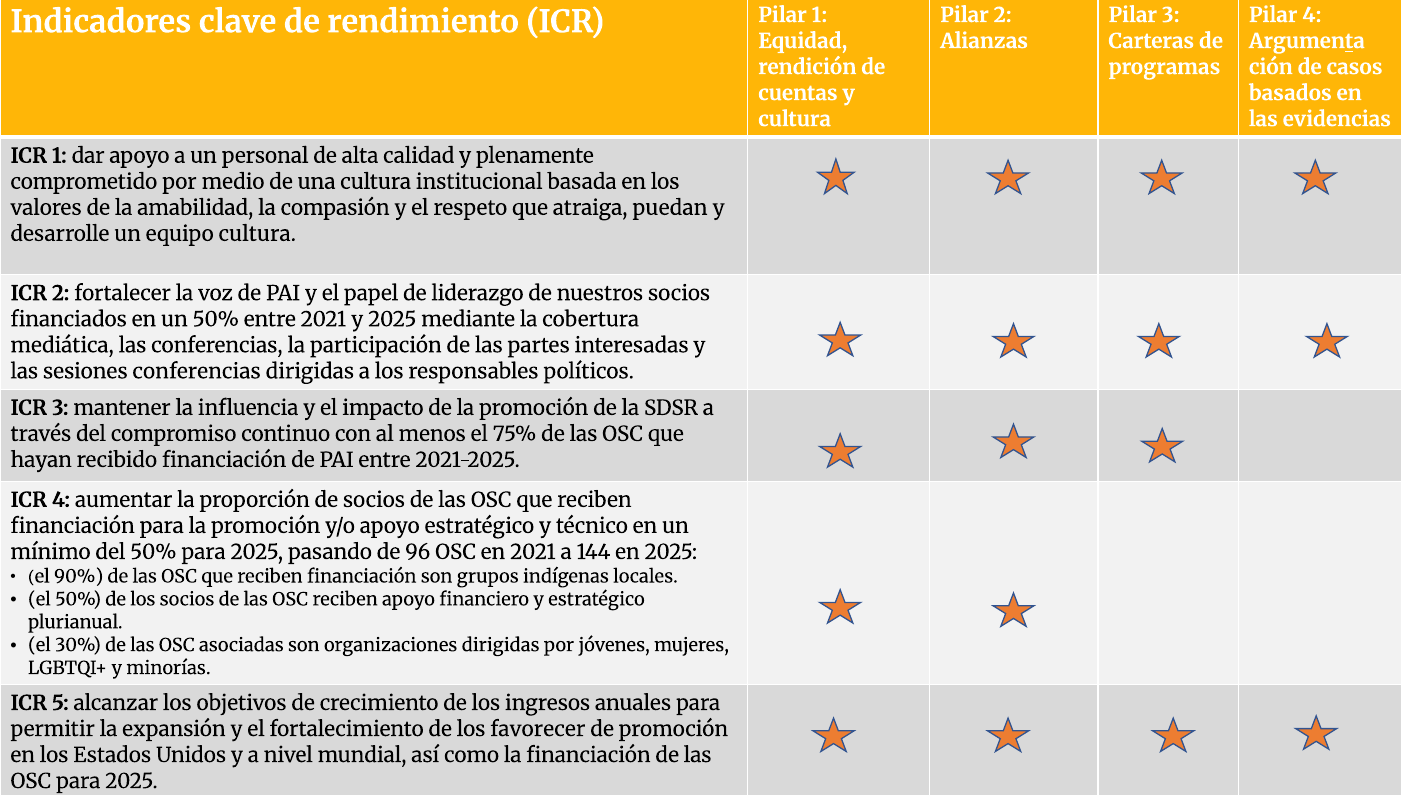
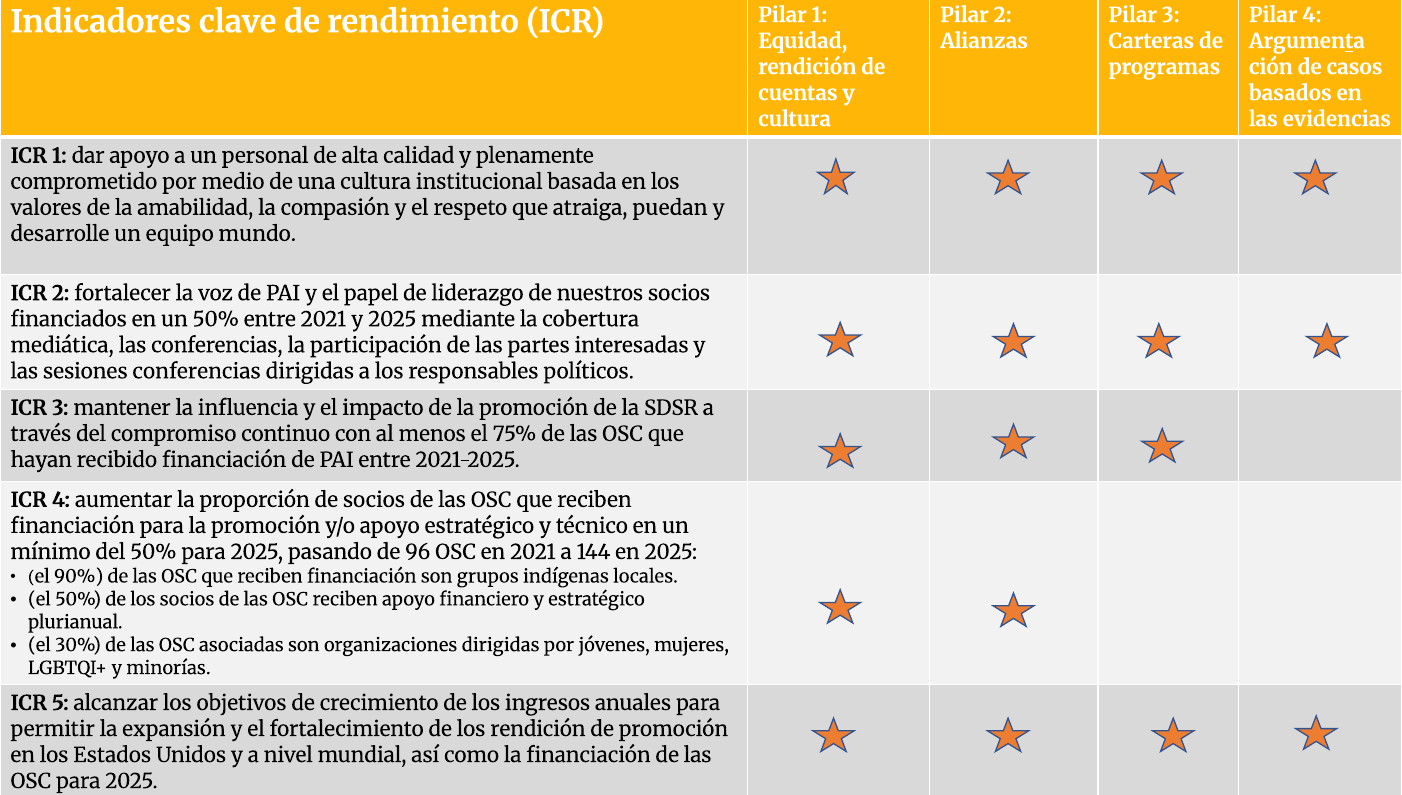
equipo cultura: cultura -> mundo (257, 234)
los favorecer: favorecer -> rendición (538, 729)
